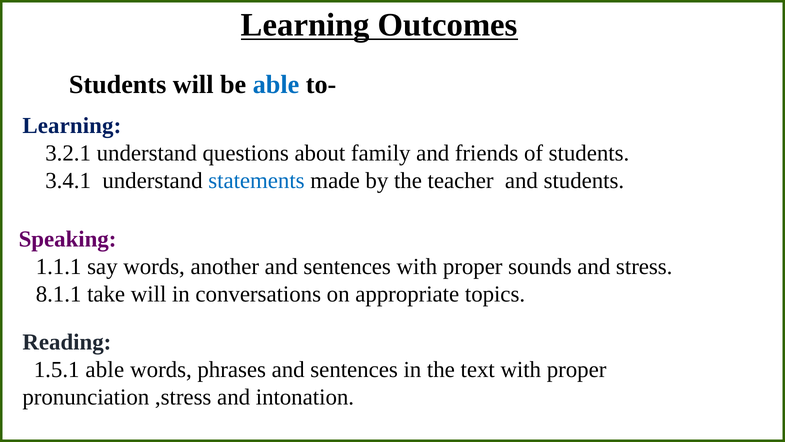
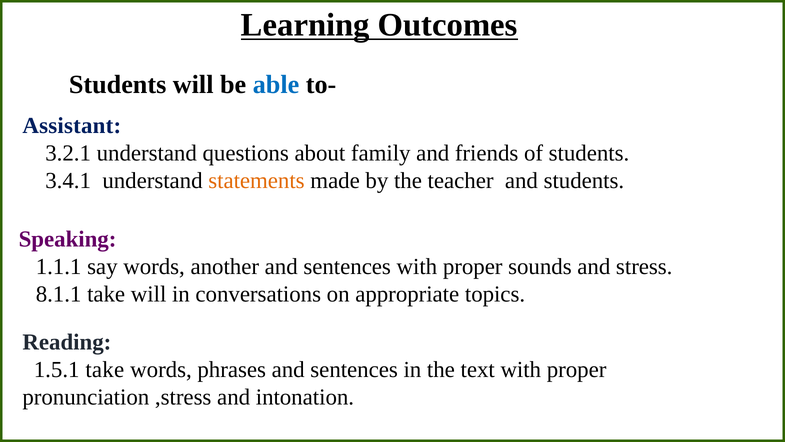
Learning: Learning -> Assistant (72, 125)
statements colour: blue -> orange (256, 180)
1.5.1 able: able -> take (105, 370)
